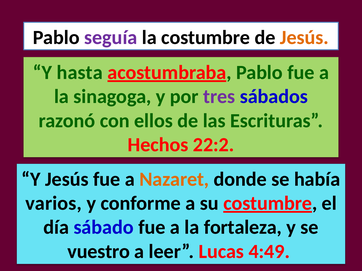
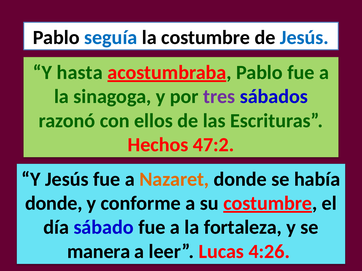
seguía colour: purple -> blue (111, 37)
Jesús colour: orange -> blue (304, 37)
22:2: 22:2 -> 47:2 (214, 145)
varios: varios -> donde (54, 204)
vuestro: vuestro -> manera (99, 252)
4:49: 4:49 -> 4:26 (269, 252)
